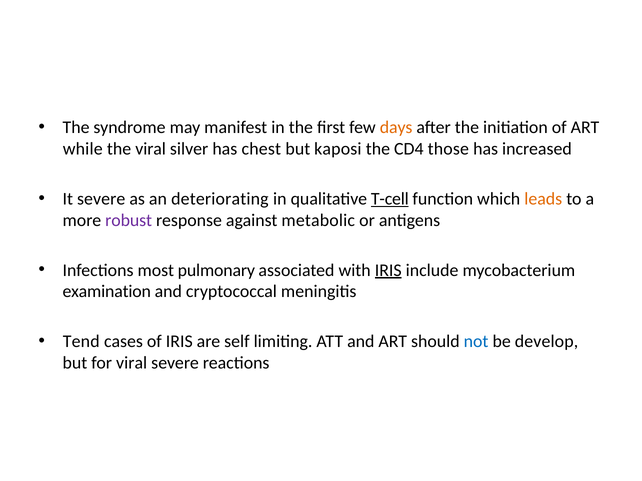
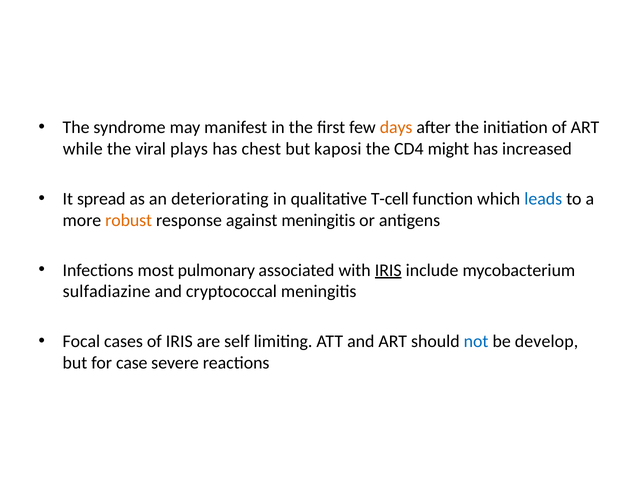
silver: silver -> plays (189, 149)
those: those -> might (448, 149)
It severe: severe -> spread (101, 199)
T-cell underline: present -> none (390, 199)
leads colour: orange -> blue (543, 199)
robust colour: purple -> orange (129, 220)
against metabolic: metabolic -> meningitis (318, 220)
examination: examination -> sulfadiazine (107, 292)
Tend: Tend -> Focal (81, 342)
for viral: viral -> case (132, 363)
